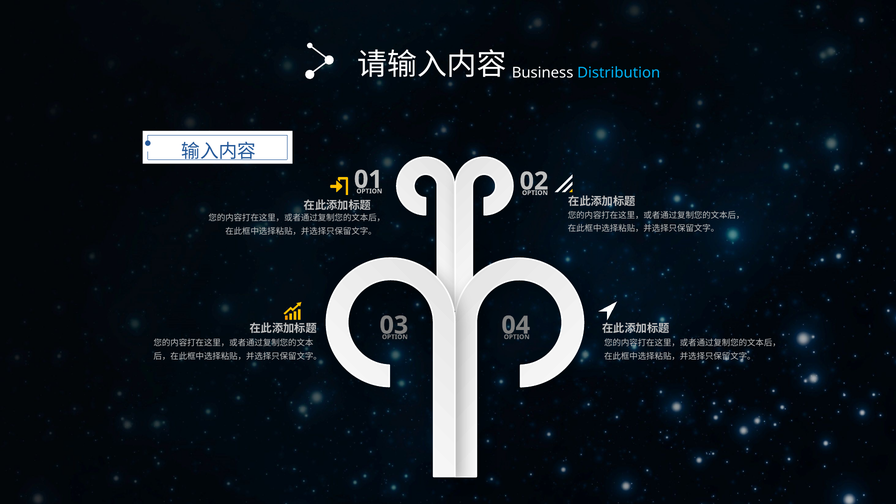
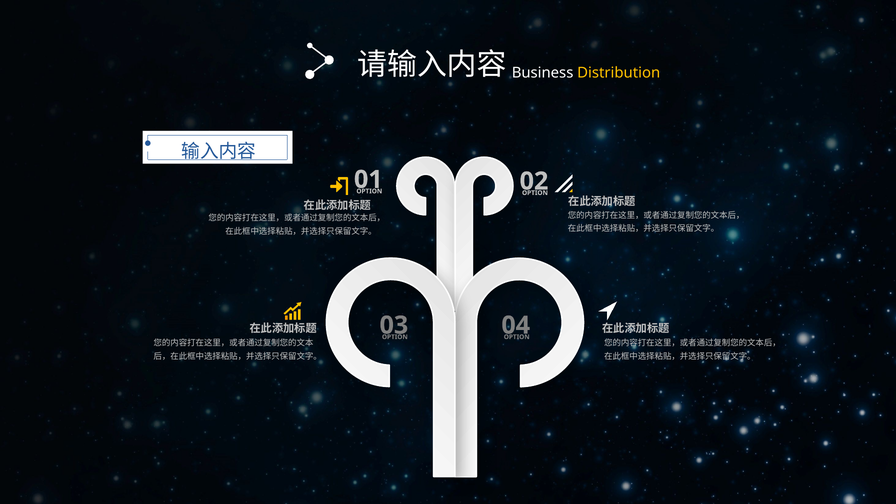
Distribution colour: light blue -> yellow (619, 73)
